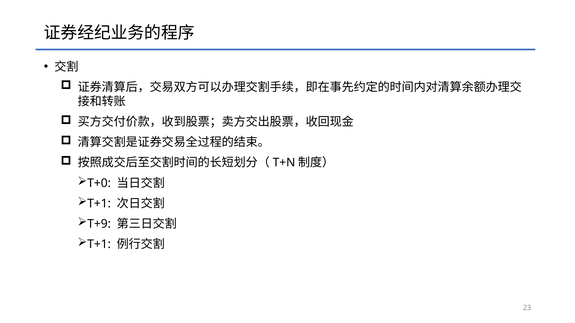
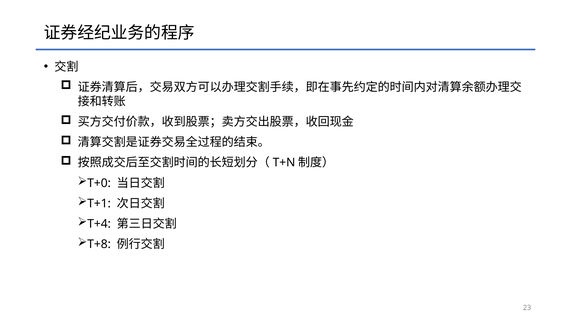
T+9: T+9 -> T+4 (99, 224)
T+1: T+1 -> T+8 (99, 244)
